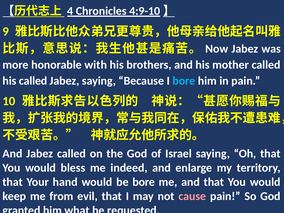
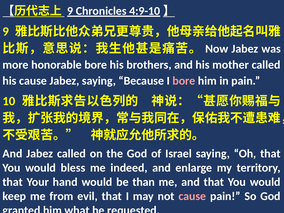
4: 4 -> 9 (70, 11)
honorable with: with -> bore (96, 65)
his called: called -> cause (33, 81)
bore colour: light blue -> pink (184, 81)
be bore: bore -> than (144, 182)
